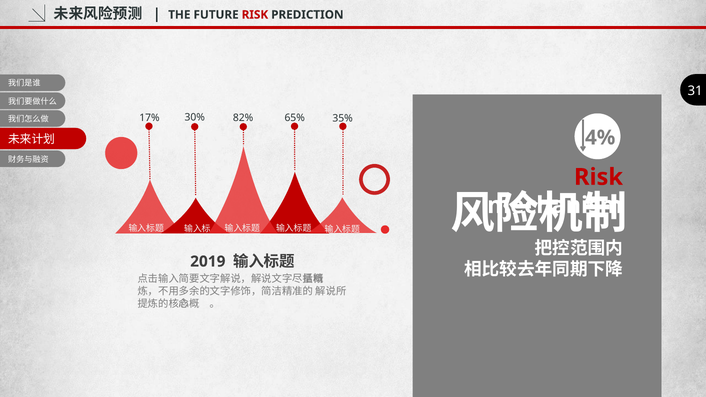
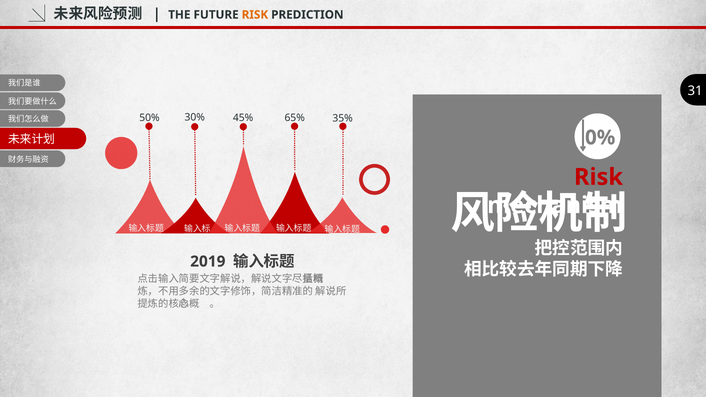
RISK colour: red -> orange (255, 15)
82%: 82% -> 45% (243, 118)
17%: 17% -> 50% (149, 118)
4%: 4% -> 0% (600, 138)
